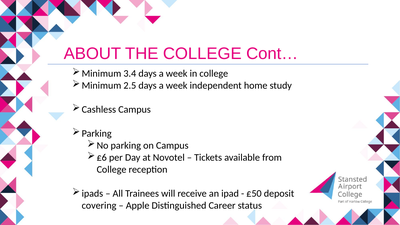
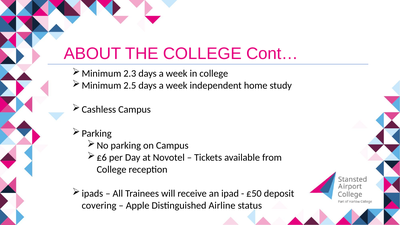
3.4: 3.4 -> 2.3 (130, 74)
Career: Career -> Airline (222, 206)
